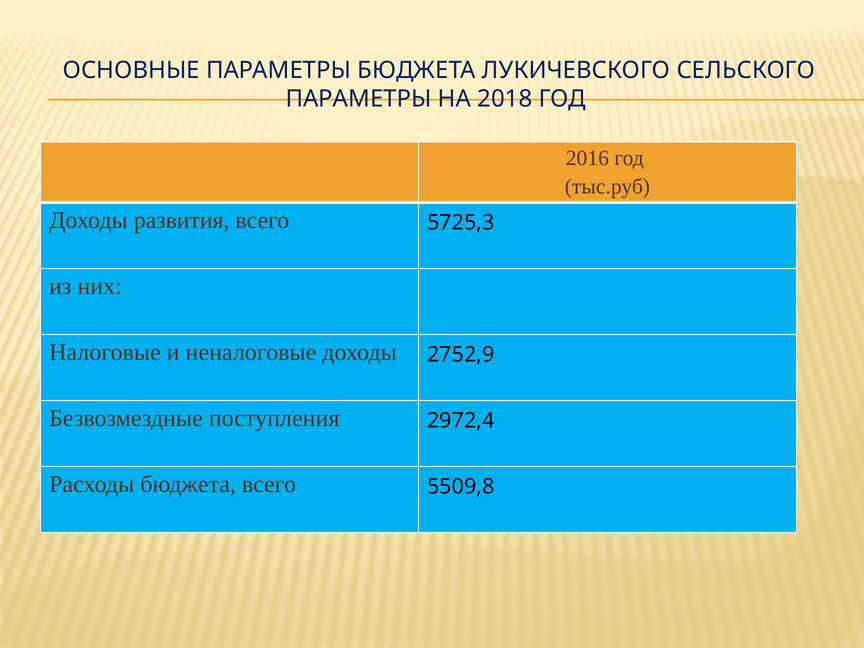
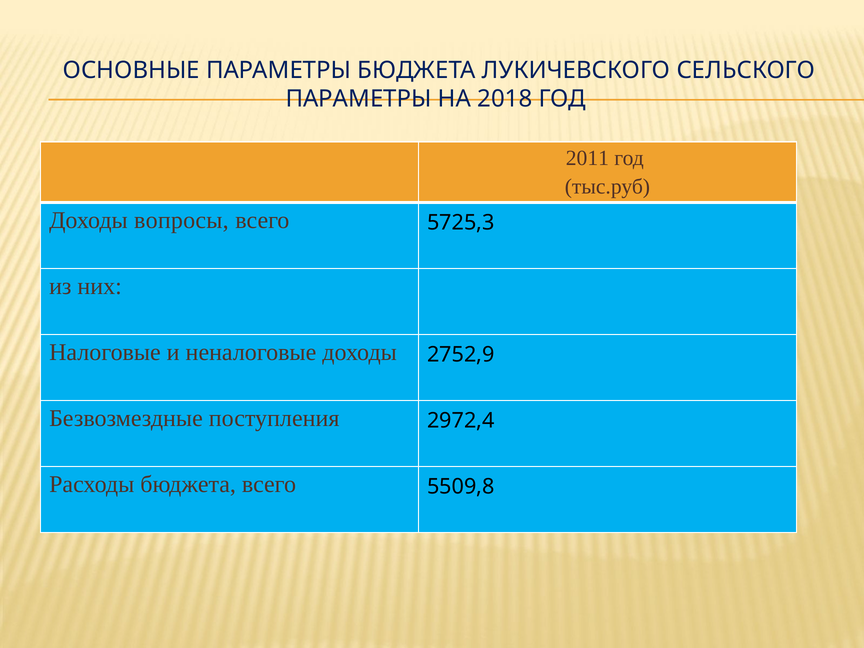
2016: 2016 -> 2011 (587, 158)
развития: развития -> вопросы (181, 220)
